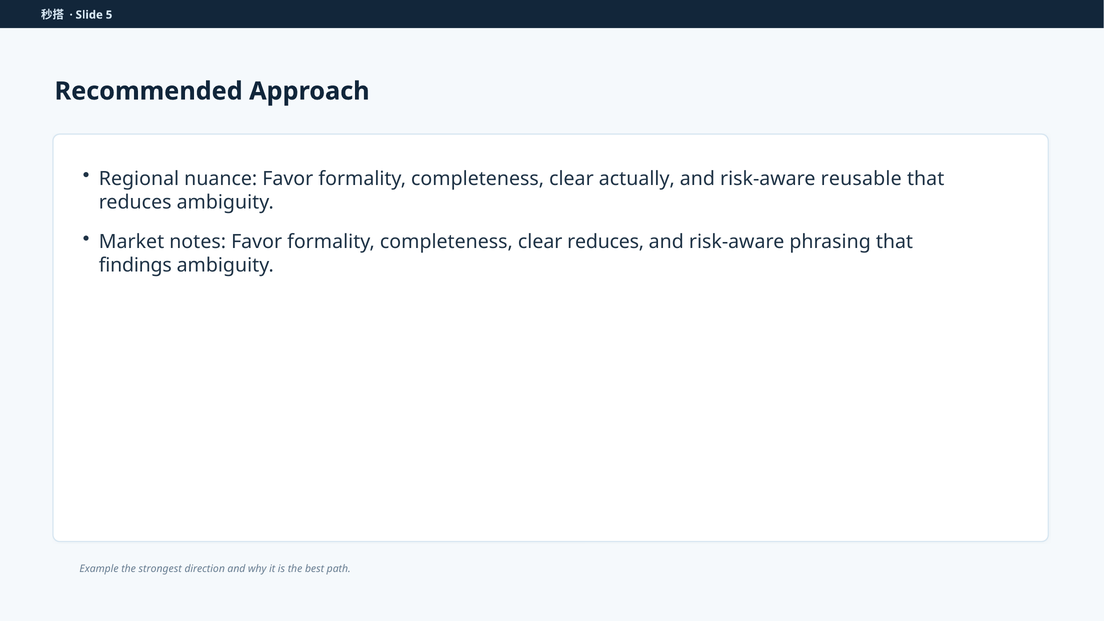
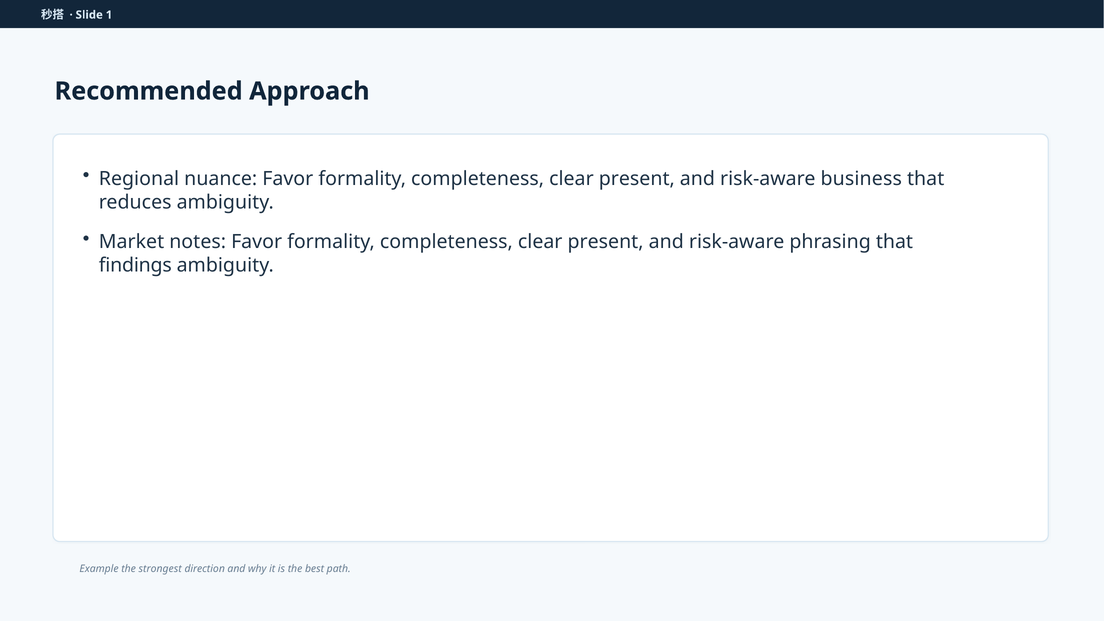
5: 5 -> 1 (109, 15)
actually: actually -> present (637, 179)
reusable: reusable -> business (861, 179)
reduces: reduces -> present (606, 242)
